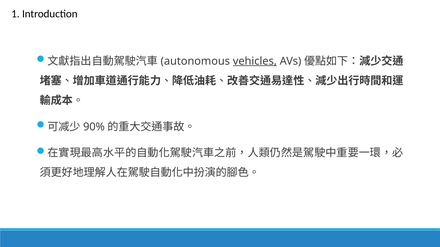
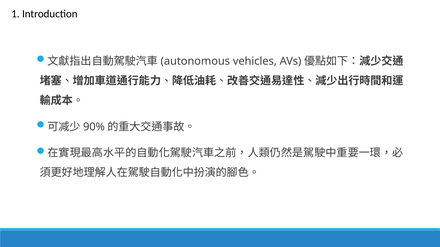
vehicles underline: present -> none (255, 61)
